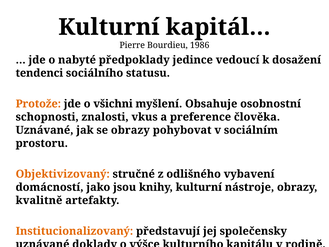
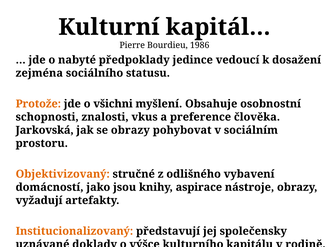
tendenci: tendenci -> zejména (39, 73)
Uznávané: Uznávané -> Jarkovská (45, 130)
knihy kulturní: kulturní -> aspirace (199, 187)
kvalitně: kvalitně -> vyžadují (39, 200)
